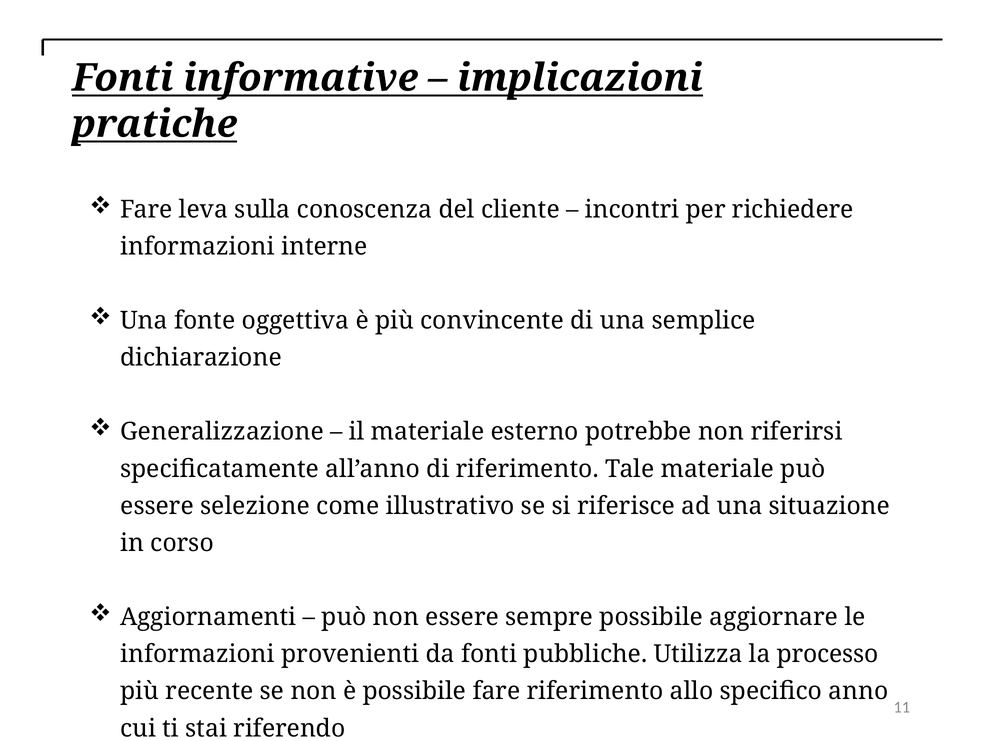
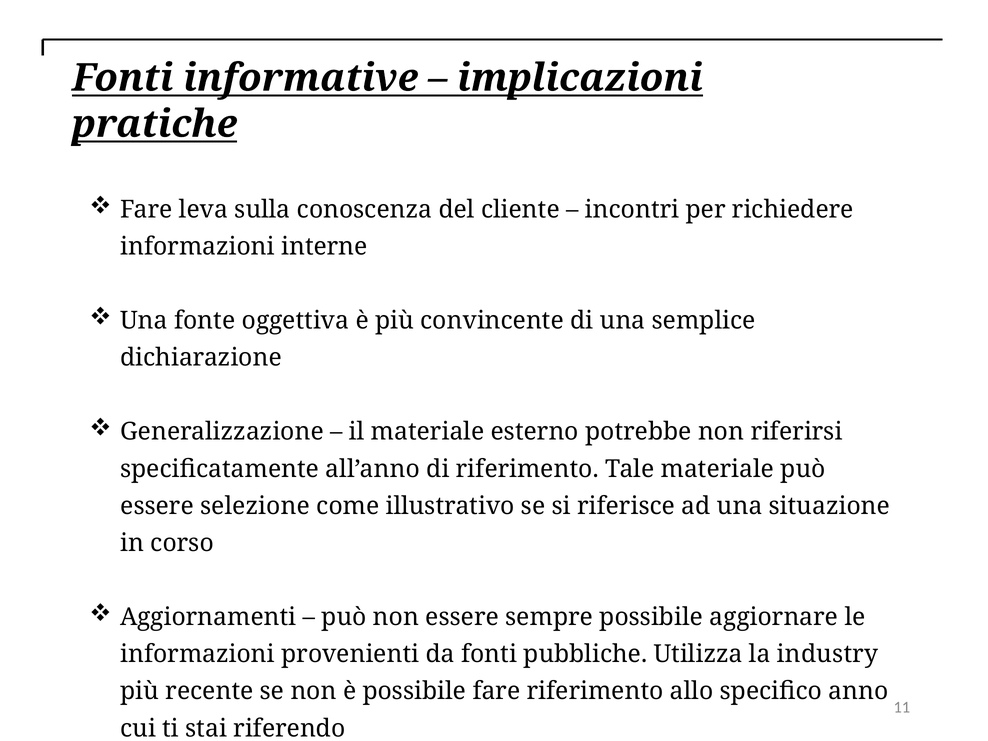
processo: processo -> industry (828, 654)
